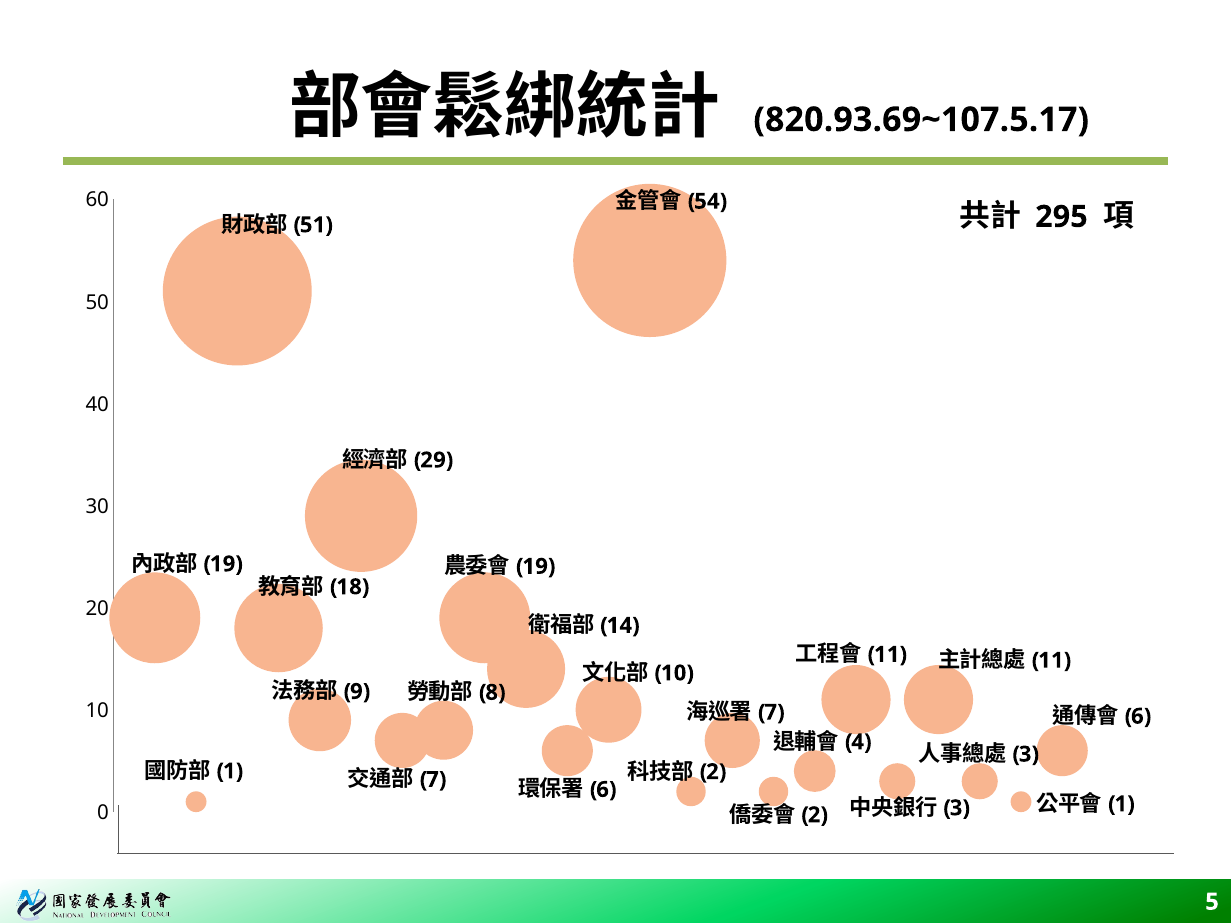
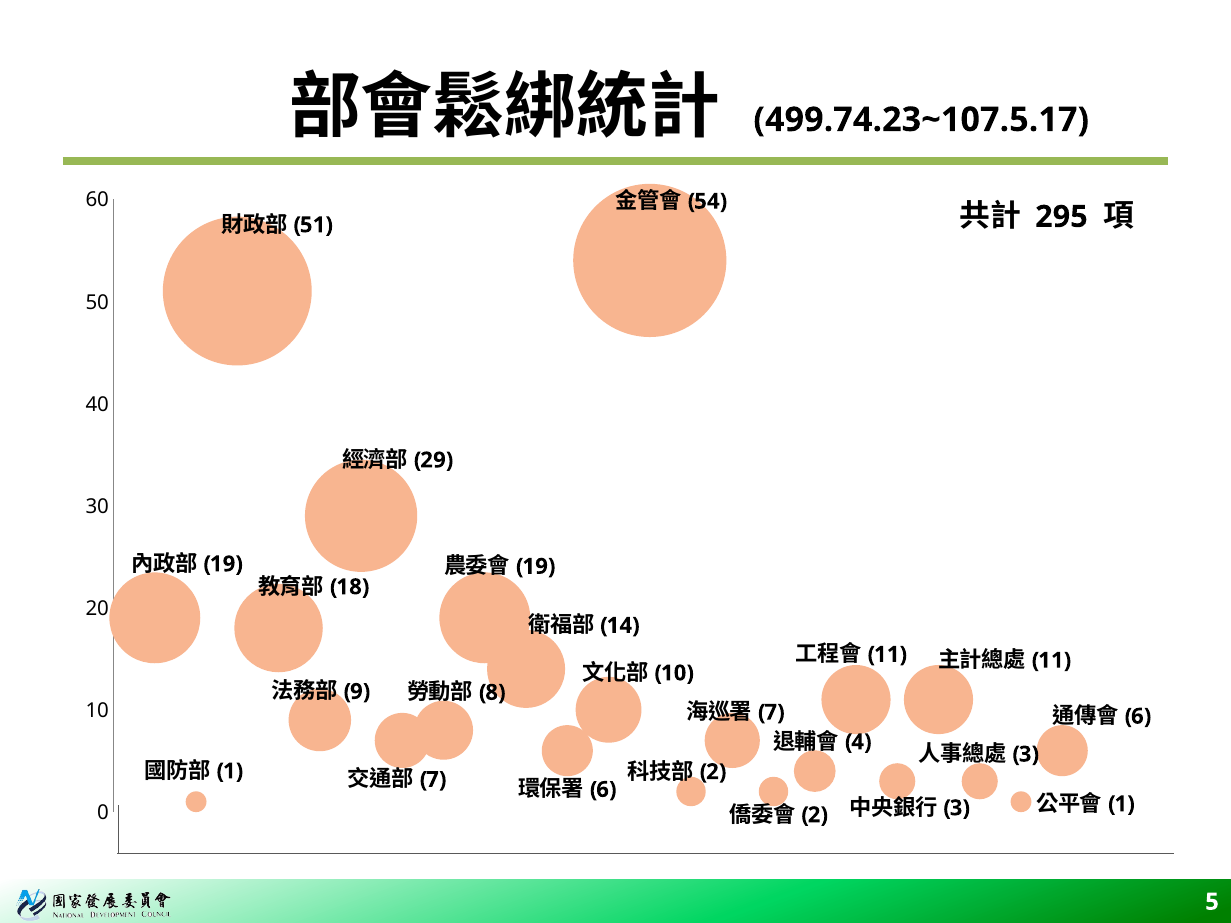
820.93.69~107.5.17: 820.93.69~107.5.17 -> 499.74.23~107.5.17 (921, 120)
